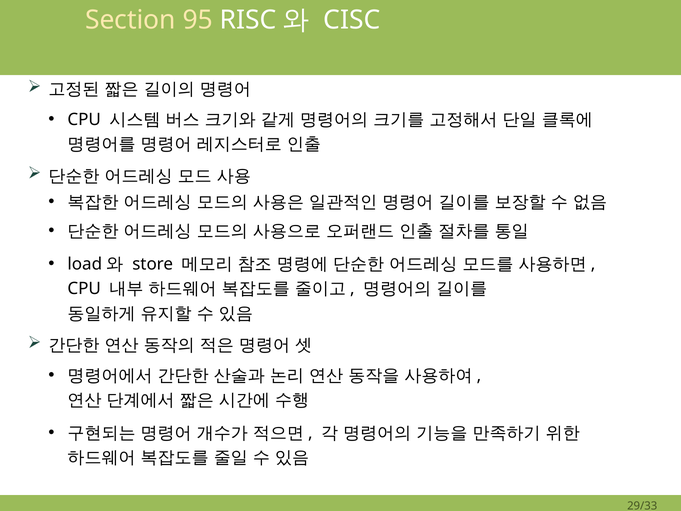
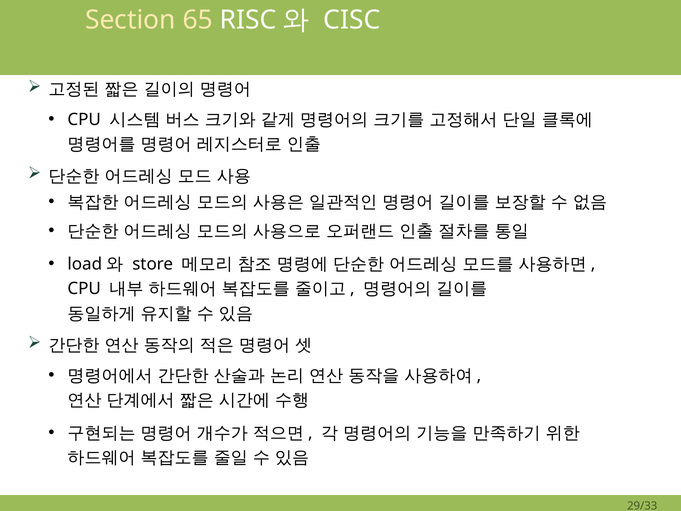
95: 95 -> 65 (198, 20)
